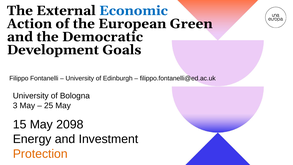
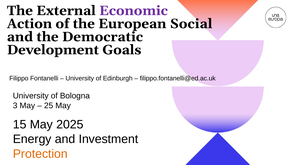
Economic colour: blue -> purple (134, 11)
Green: Green -> Social (191, 24)
2098: 2098 -> 2025 (70, 124)
